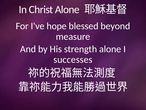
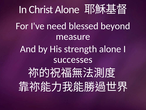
hope: hope -> need (57, 26)
